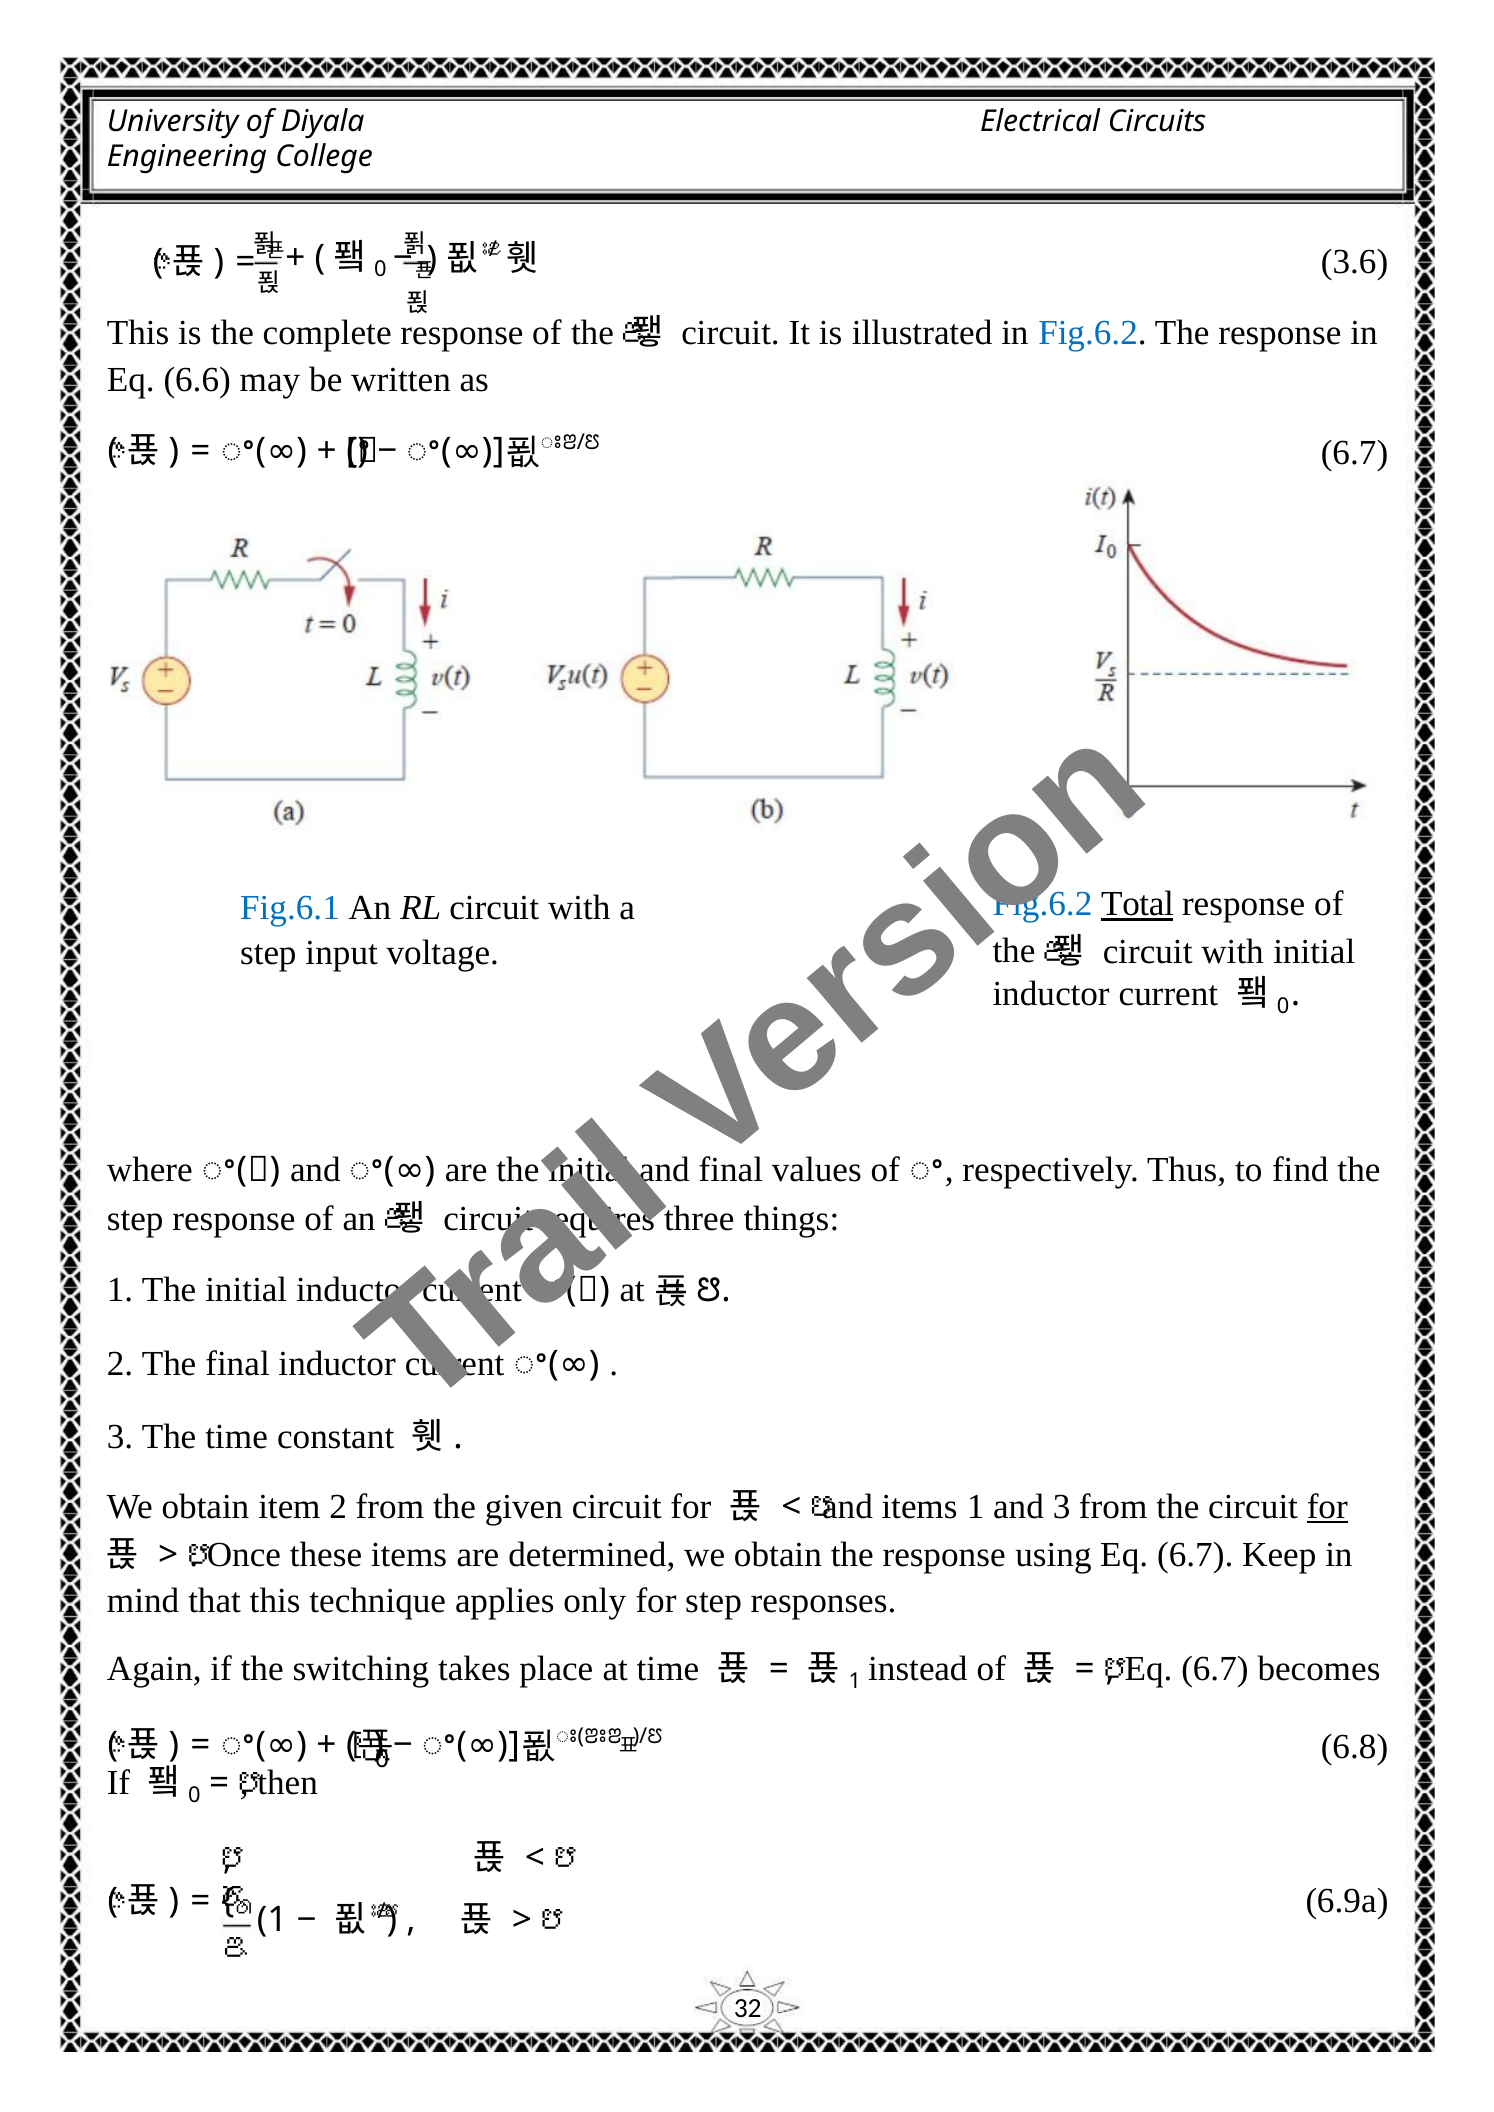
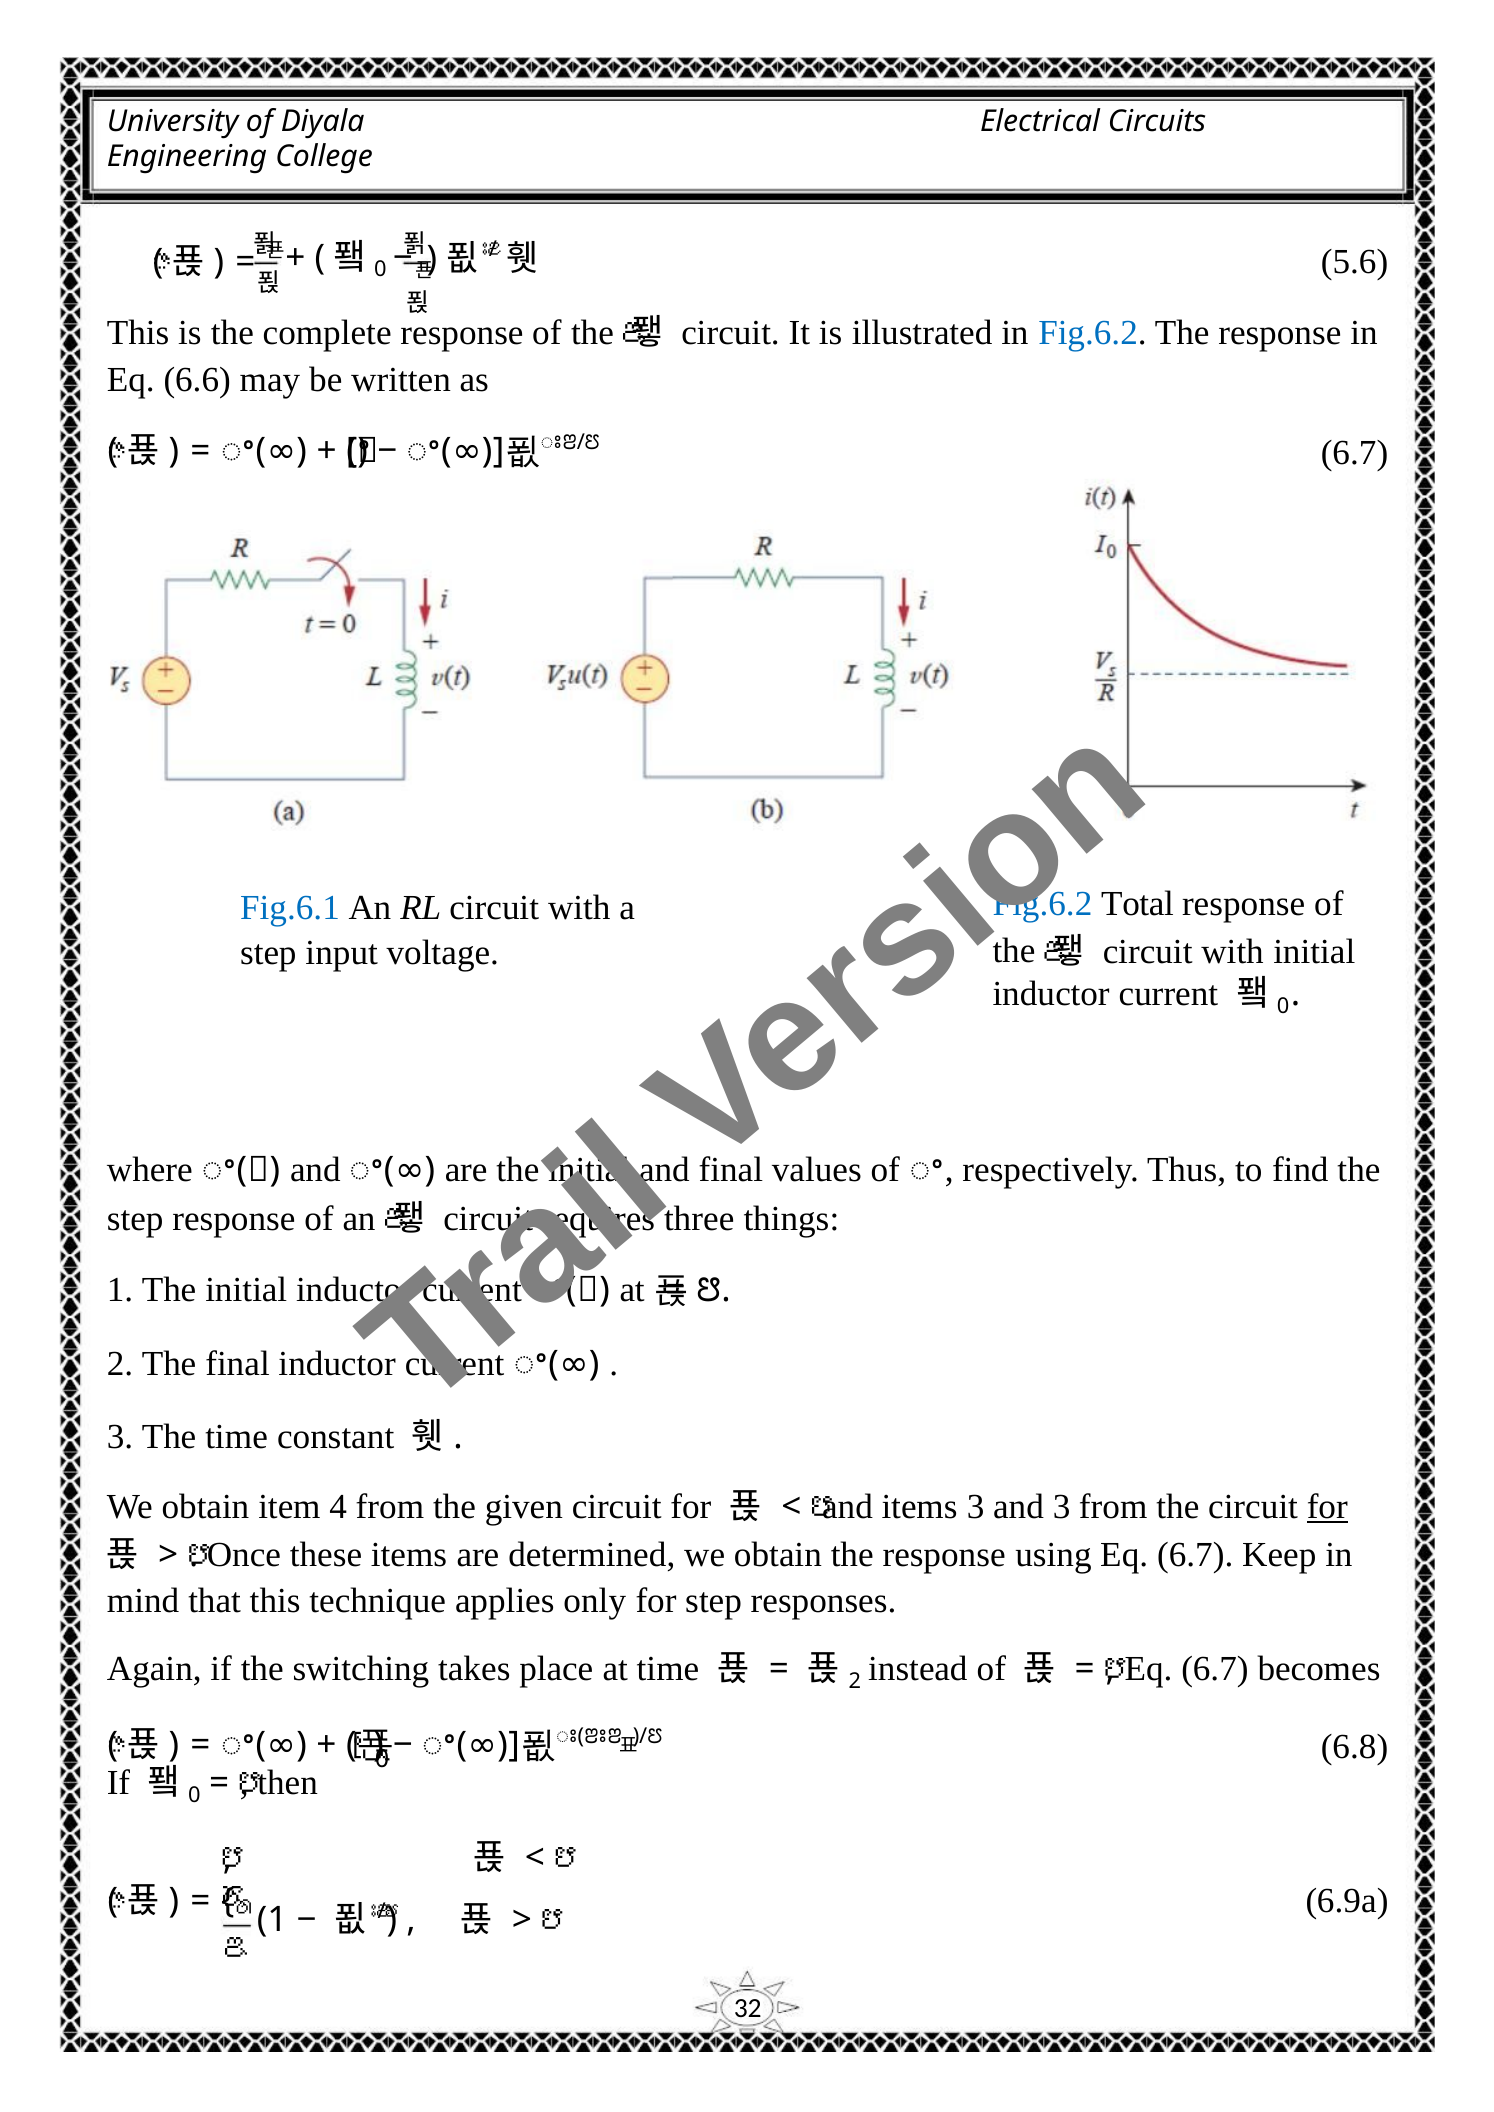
3.6: 3.6 -> 5.6 (1355, 262)
Total underline: present -> none (1137, 904)
item 2: 2 -> 4 (338, 1507)
items 1: 1 -> 3 (976, 1507)
1: 1 -> 2 (855, 1681)
